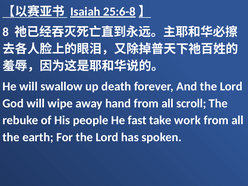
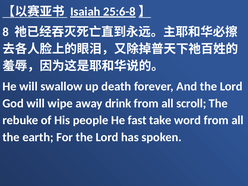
hand: hand -> drink (118, 103)
work: work -> word (188, 120)
